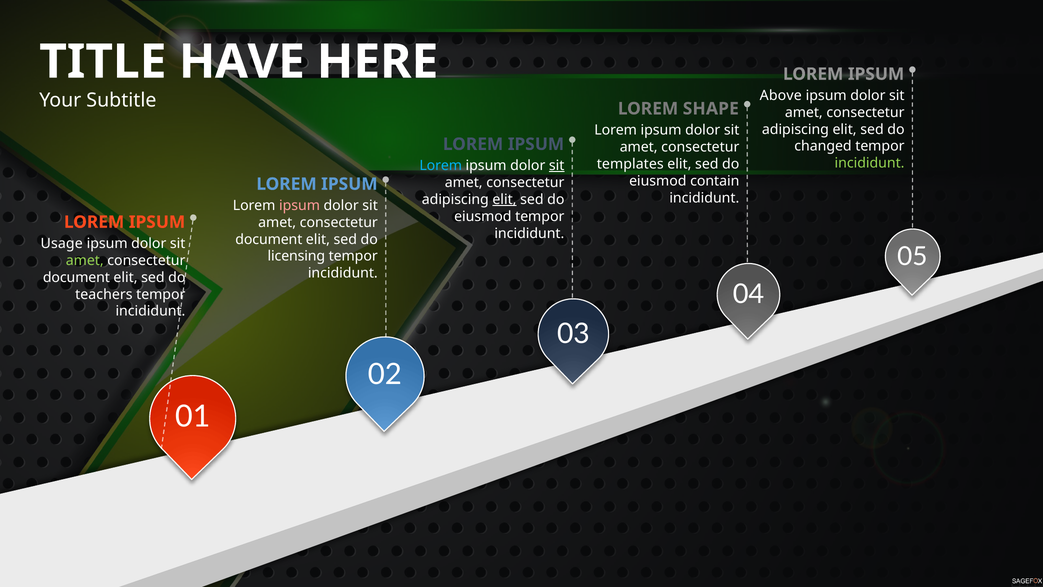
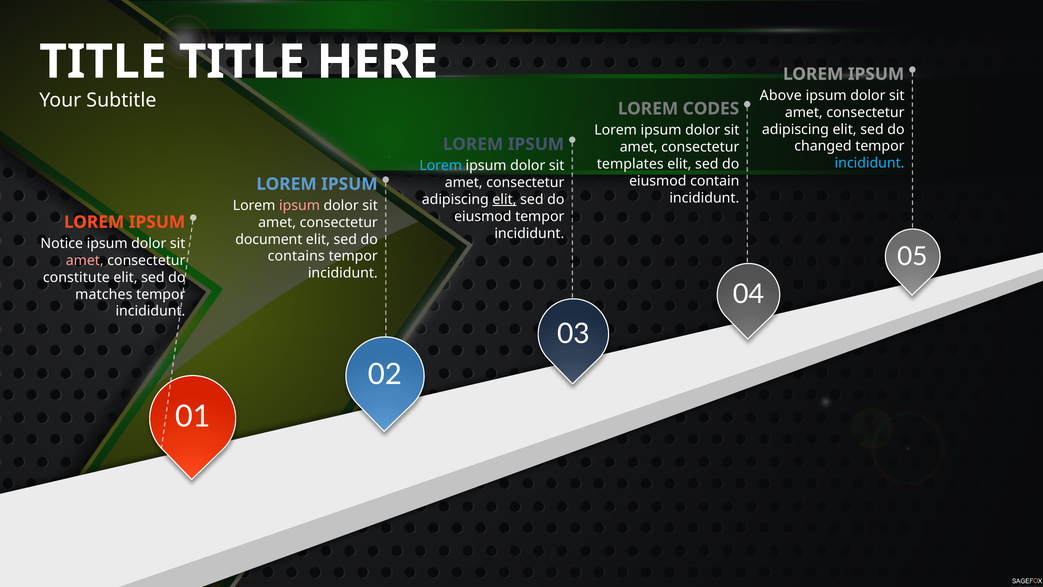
HAVE: HAVE -> TITLE (242, 62)
SHAPE: SHAPE -> CODES (711, 109)
incididunt colour: light green -> light blue (870, 163)
sit underline: present -> none (557, 165)
Usage: Usage -> Notice (62, 243)
licensing: licensing -> contains (296, 256)
amet colour: light green -> pink (85, 260)
document: document -> constitute (76, 277)
teachers: teachers -> matches (104, 294)
